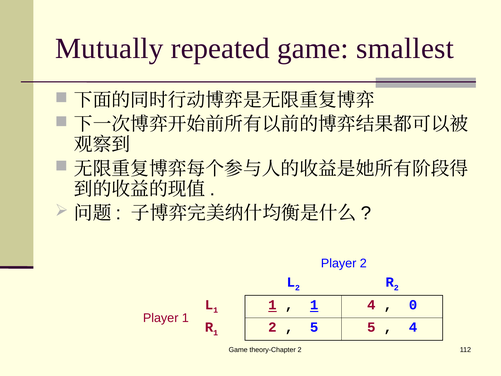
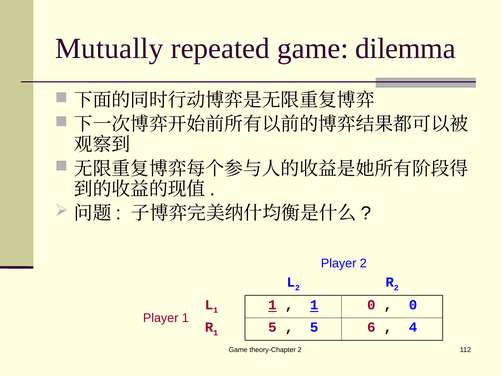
smallest: smallest -> dilemma (405, 49)
1 4: 4 -> 0 (371, 305)
1 2: 2 -> 5 (272, 327)
5 5: 5 -> 6 (371, 327)
